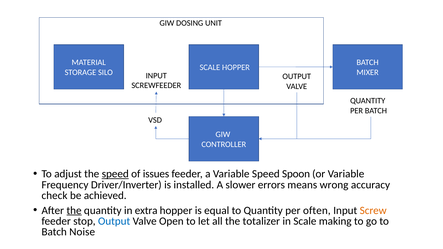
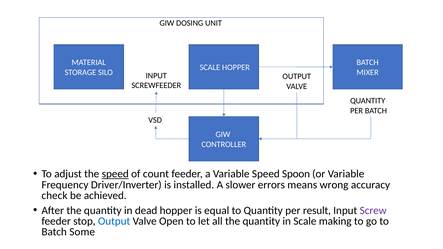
issues: issues -> count (156, 174)
the underline: present -> none (74, 211)
extra: extra -> dead (146, 211)
often: often -> result (317, 211)
Screw colour: orange -> purple (373, 211)
all the totalizer: totalizer -> quantity (261, 221)
Noise: Noise -> Some (82, 232)
